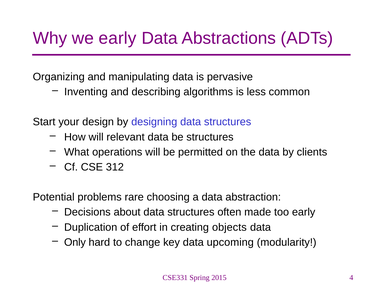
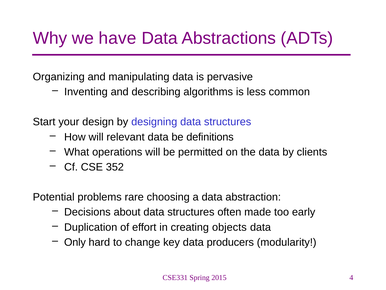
we early: early -> have (118, 38)
be structures: structures -> definitions (210, 137)
312: 312 -> 352 (115, 167)
upcoming: upcoming -> producers (230, 242)
